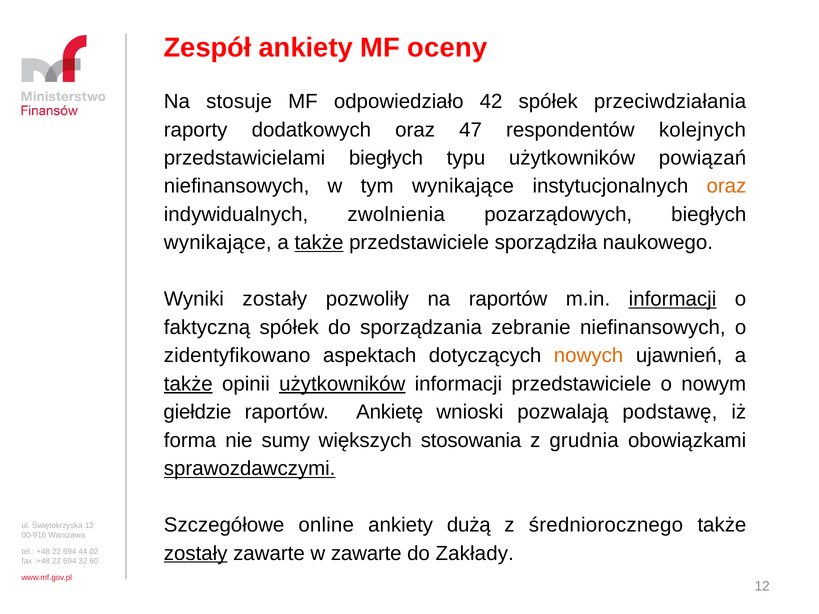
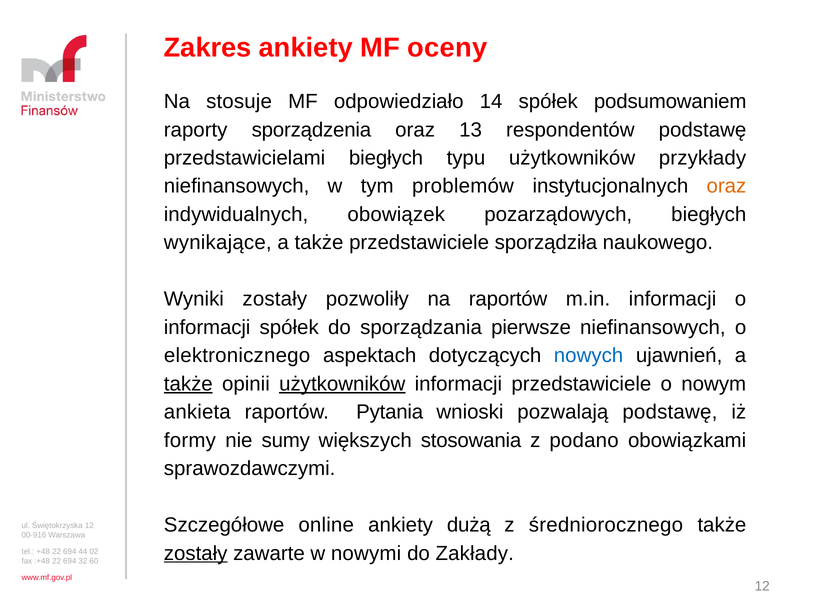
Zespół: Zespół -> Zakres (208, 48)
42: 42 -> 14 (491, 102)
przeciwdziałania: przeciwdziałania -> podsumowaniem (670, 102)
dodatkowych: dodatkowych -> sporządzenia (311, 130)
47: 47 -> 13 (471, 130)
respondentów kolejnych: kolejnych -> podstawę (703, 130)
powiązań: powiązań -> przykłady (703, 158)
tym wynikające: wynikające -> problemów (463, 186)
zwolnienia: zwolnienia -> obowiązek (396, 215)
także underline: present -> none (319, 243)
informacji underline: present -> none (673, 299)
faktyczną: faktyczną -> informacji (207, 328)
zebranie: zebranie -> pierwsze (531, 328)
zidentyfikowano: zidentyfikowano -> elektronicznego (237, 356)
nowych colour: orange -> blue (589, 356)
giełdzie: giełdzie -> ankieta (197, 412)
Ankietę: Ankietę -> Pytania (390, 412)
forma: forma -> formy (190, 441)
grudnia: grudnia -> podano (584, 441)
sprawozdawczymi underline: present -> none (250, 469)
w zawarte: zawarte -> nowymi (366, 554)
